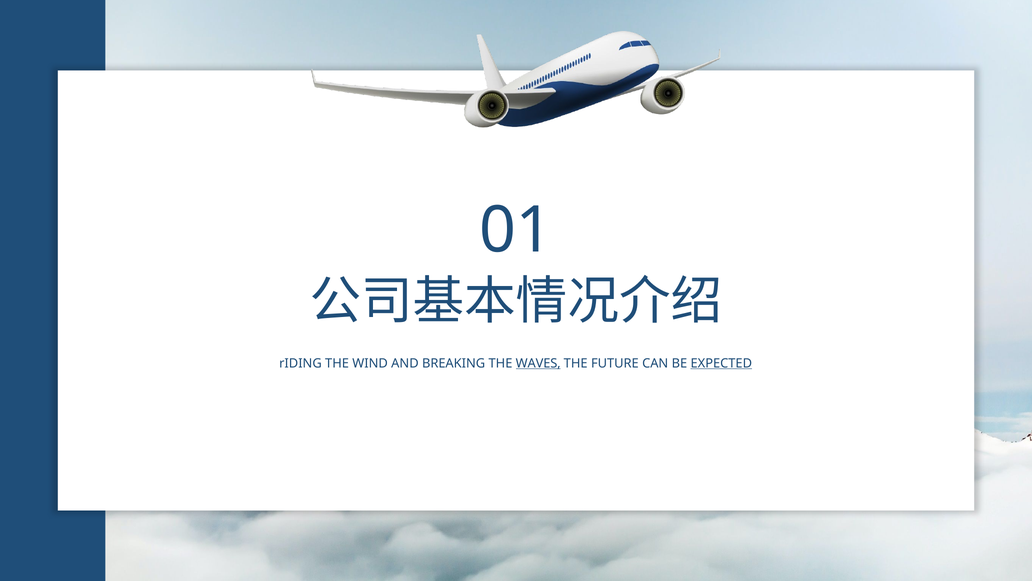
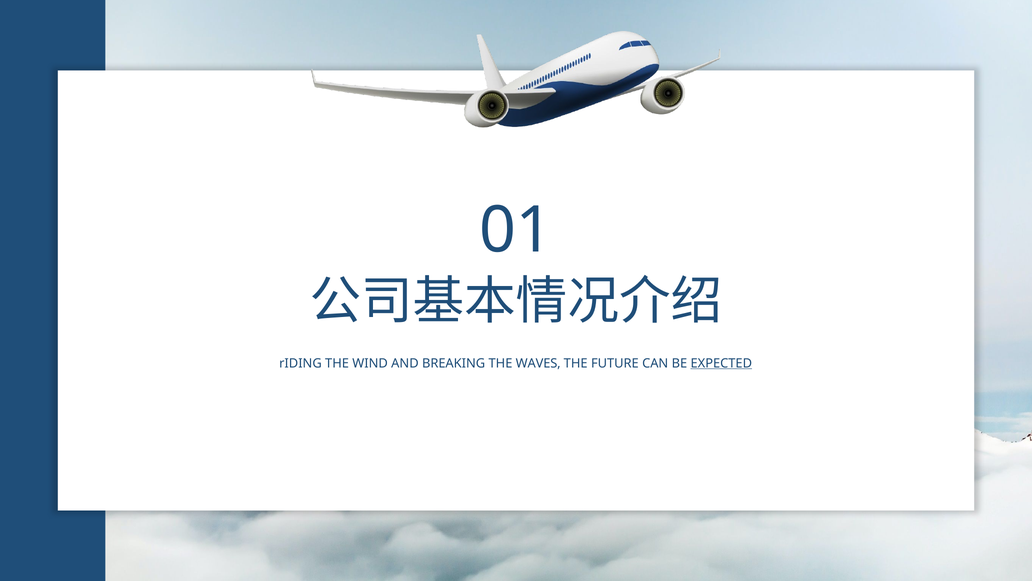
WAVES underline: present -> none (538, 363)
